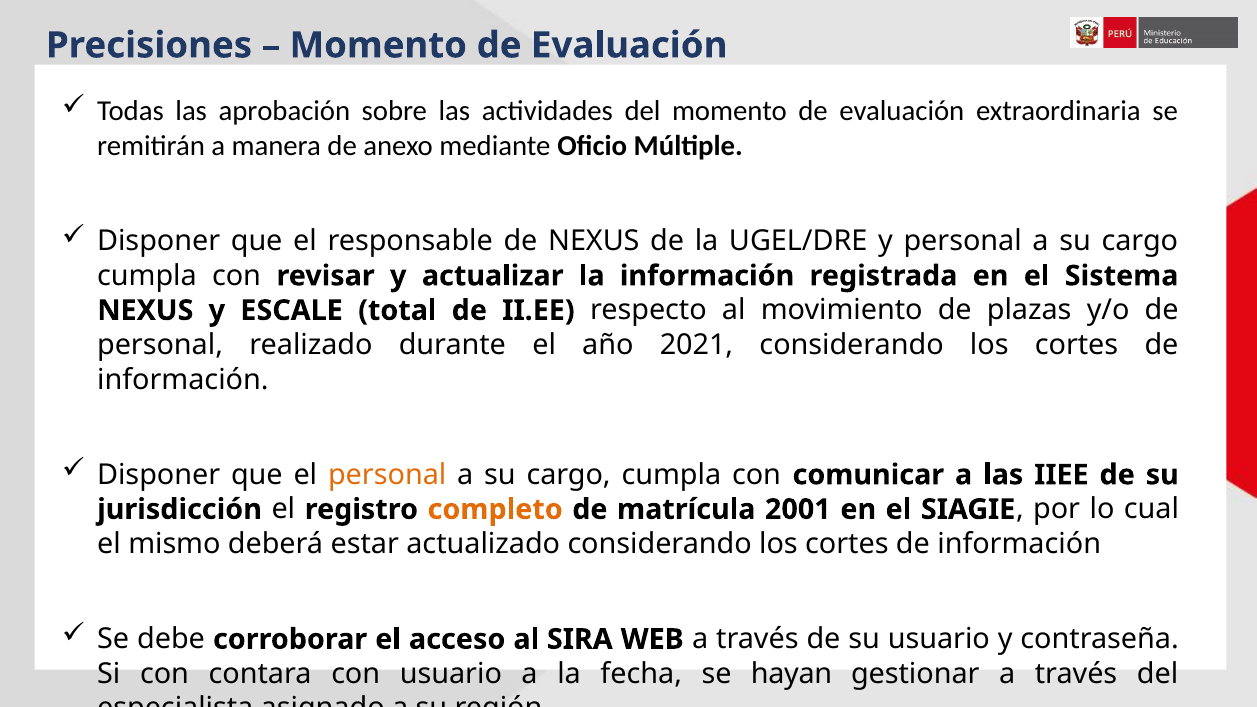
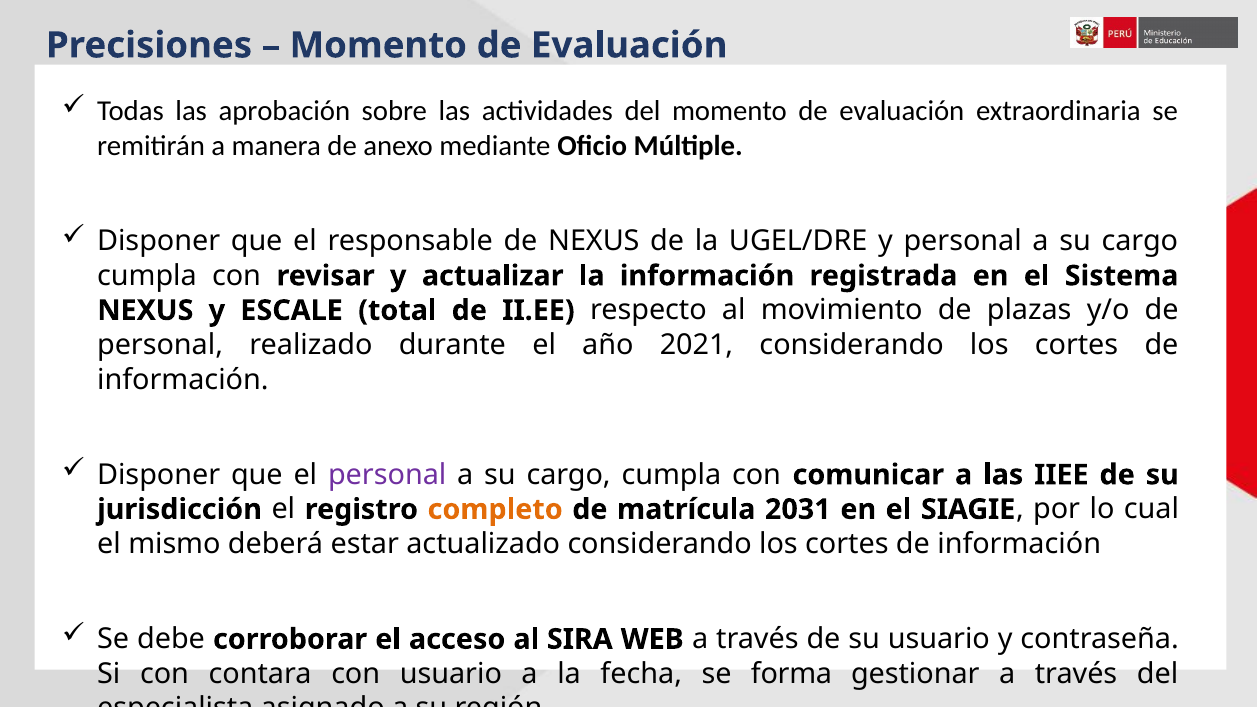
personal colour: orange -> purple (387, 475)
2001: 2001 -> 2031 (798, 509)
hayan: hayan -> forma (791, 674)
